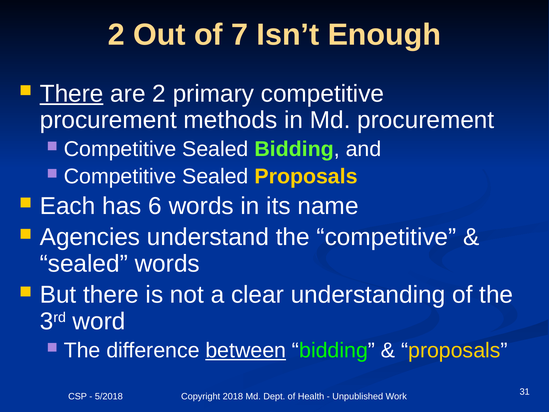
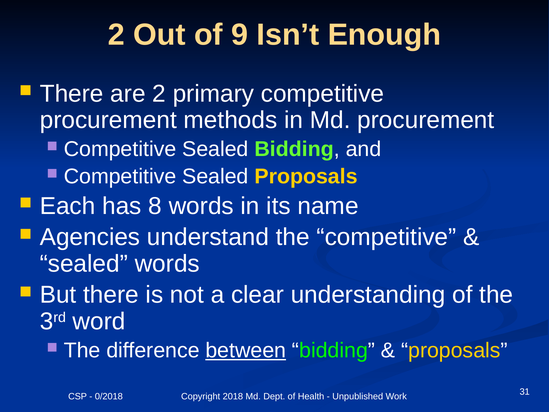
7: 7 -> 9 (240, 35)
There underline: present -> none (72, 94)
6: 6 -> 8 (155, 206)
5/2018: 5/2018 -> 0/2018 (109, 396)
